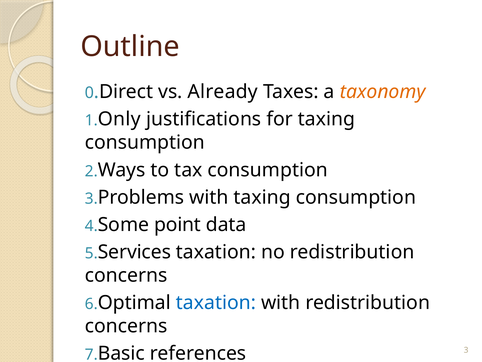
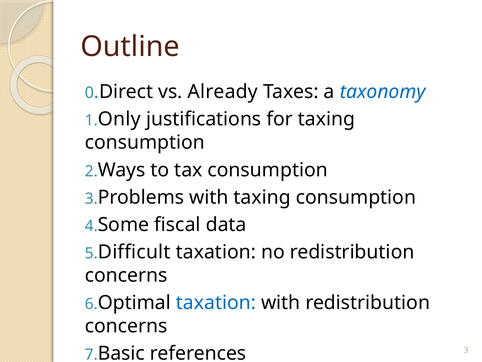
taxonomy colour: orange -> blue (383, 92)
point: point -> fiscal (177, 224)
Services: Services -> Difficult (134, 252)
